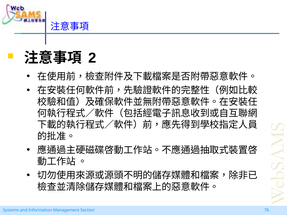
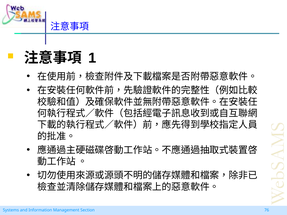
2: 2 -> 1 (92, 58)
